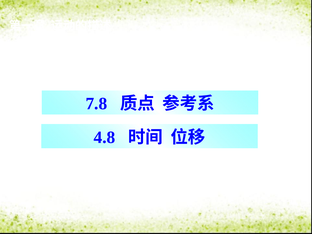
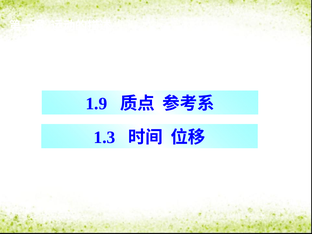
7.8: 7.8 -> 1.9 (96, 104)
4.8: 4.8 -> 1.3 (105, 137)
